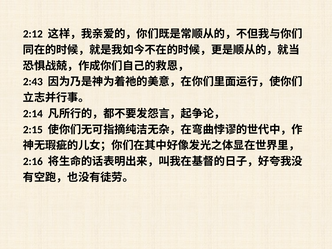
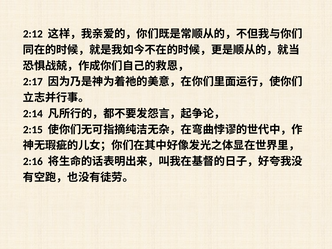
2:43: 2:43 -> 2:17 (33, 82)
